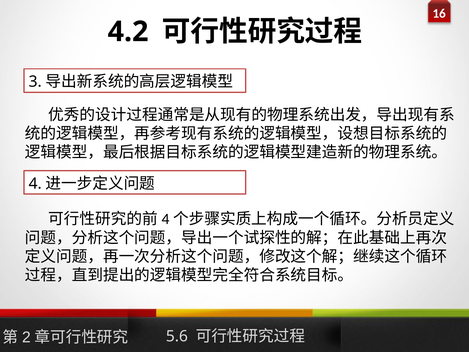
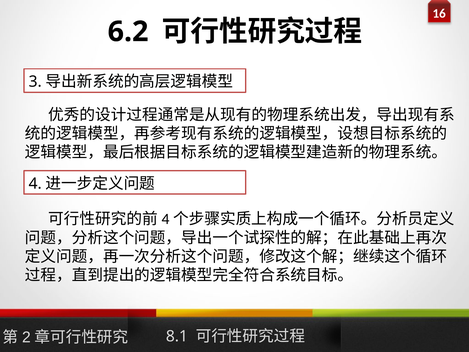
4.2: 4.2 -> 6.2 (128, 32)
5.6: 5.6 -> 8.1 (177, 336)
